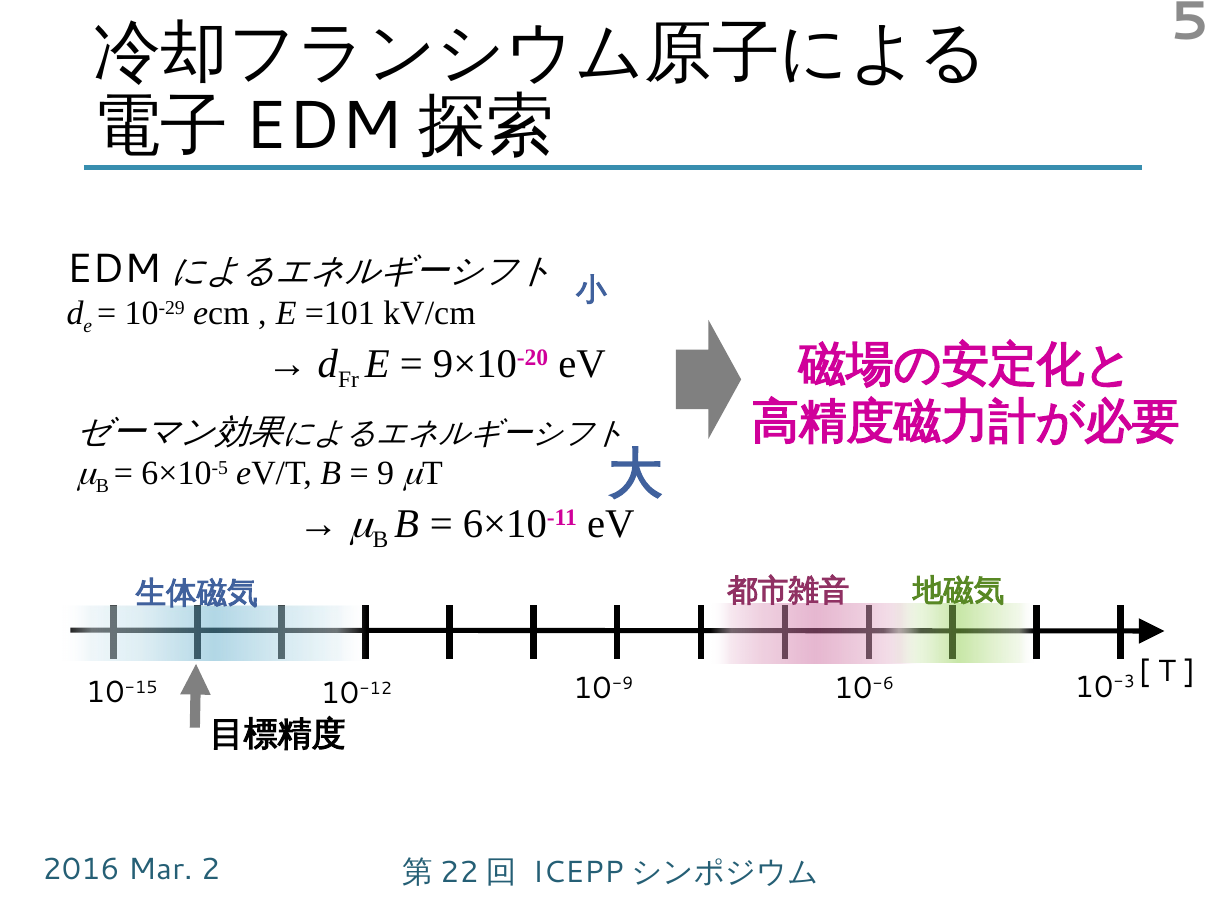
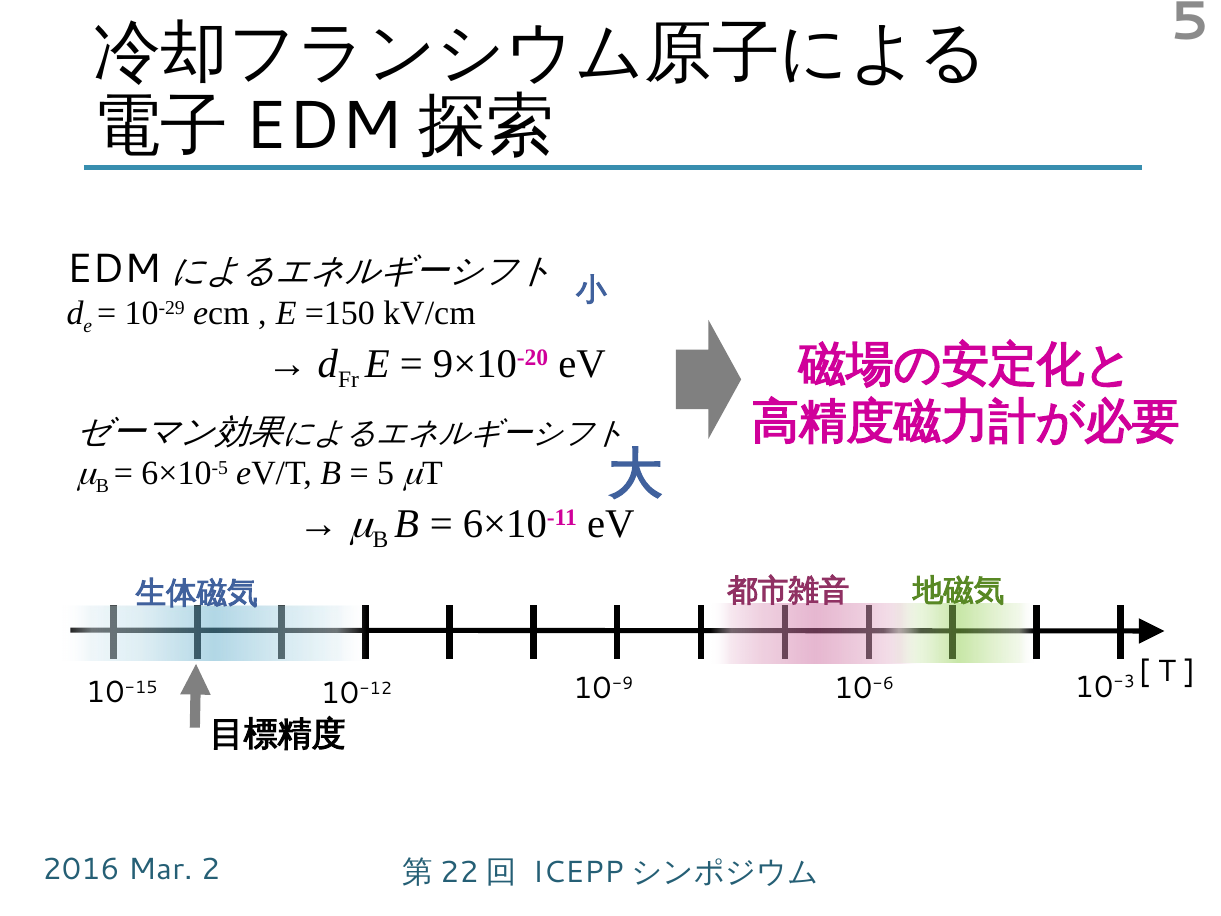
=101: =101 -> =150 (340, 313)
9: 9 -> 5 (385, 473)
